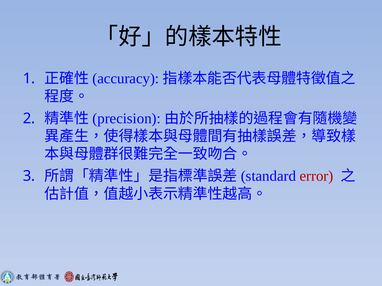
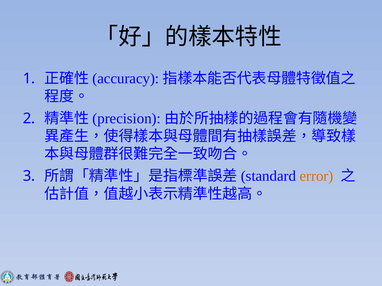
error colour: red -> orange (316, 176)
